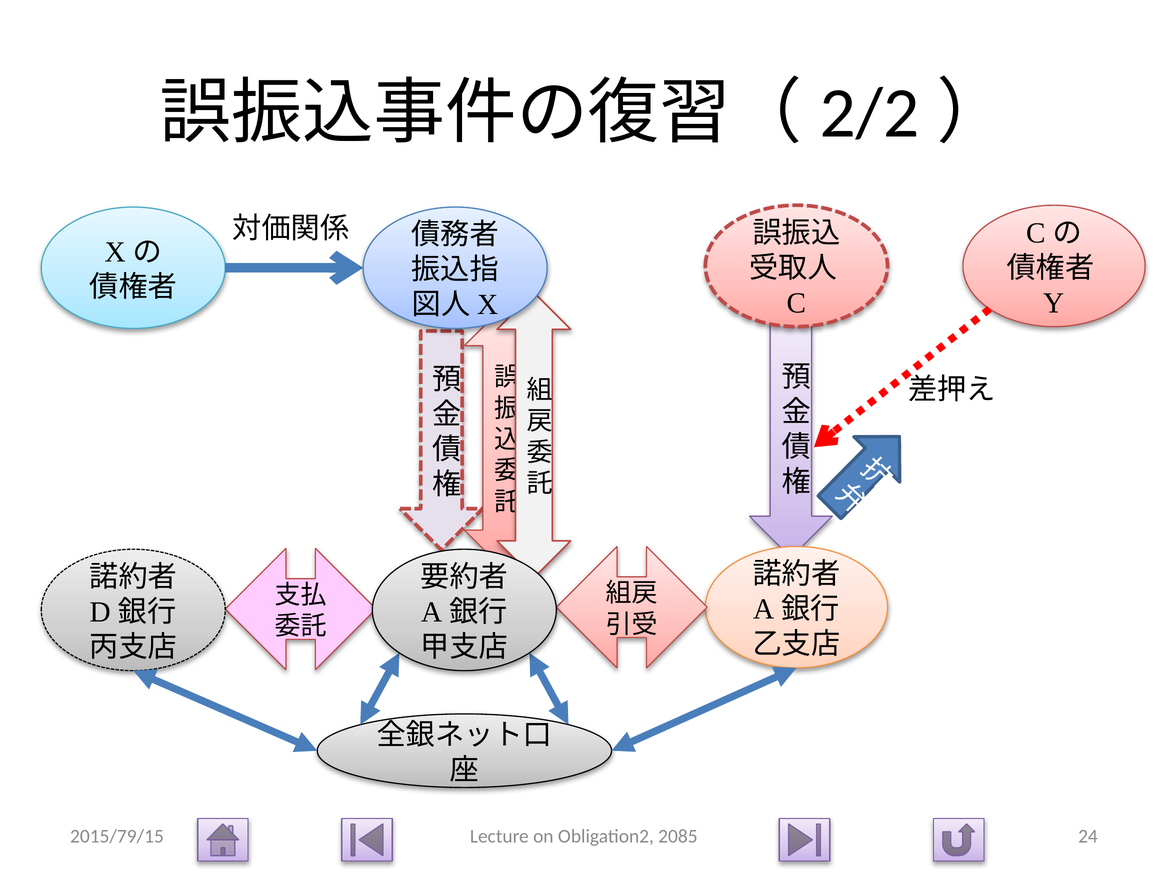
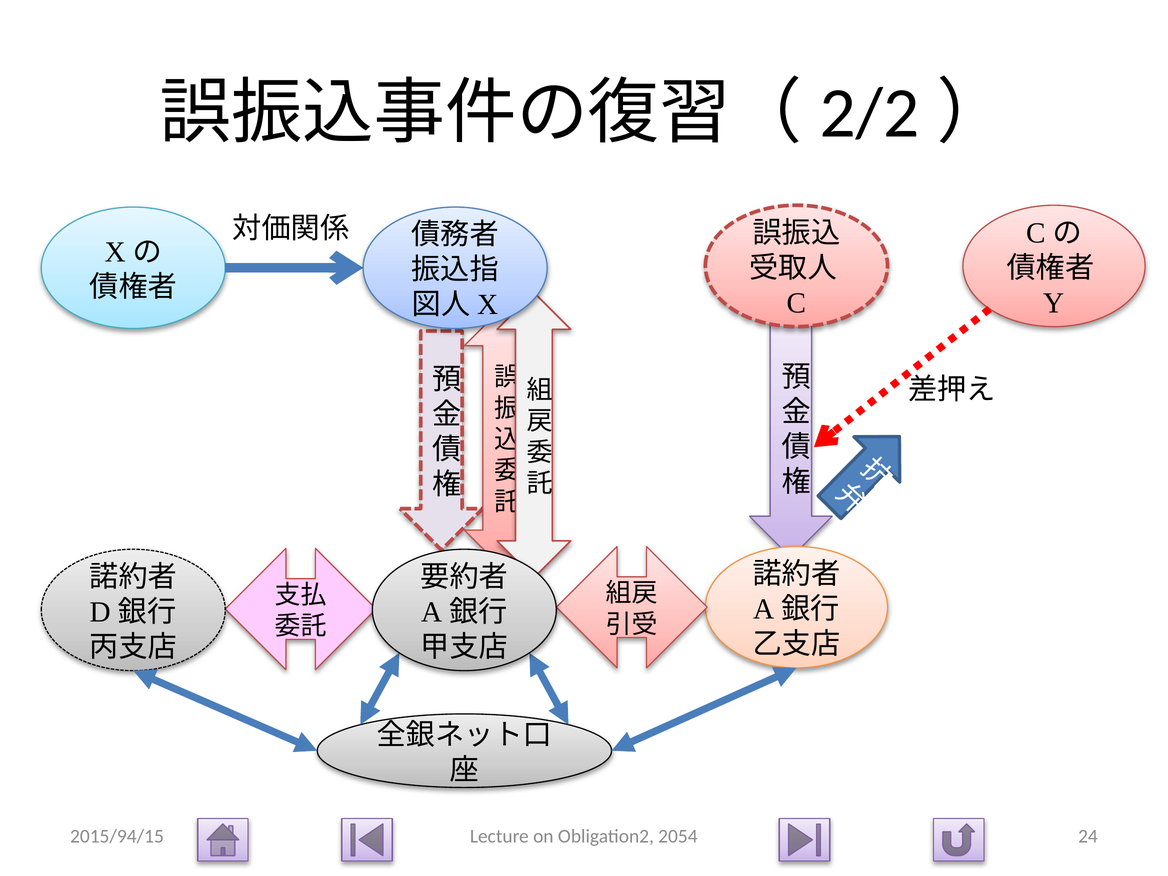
2015/79/15: 2015/79/15 -> 2015/94/15 (117, 837)
2085: 2085 -> 2054 (678, 837)
